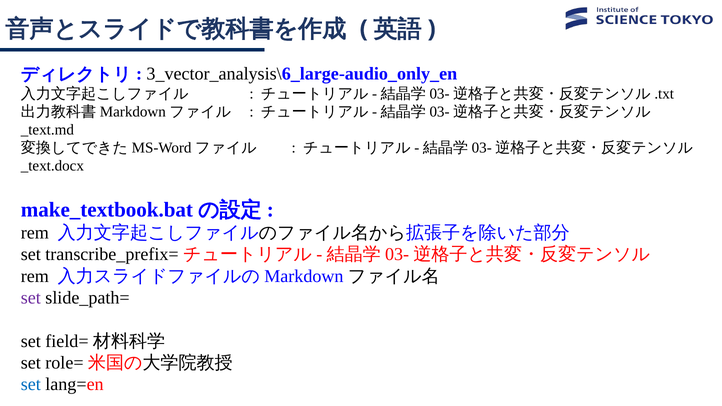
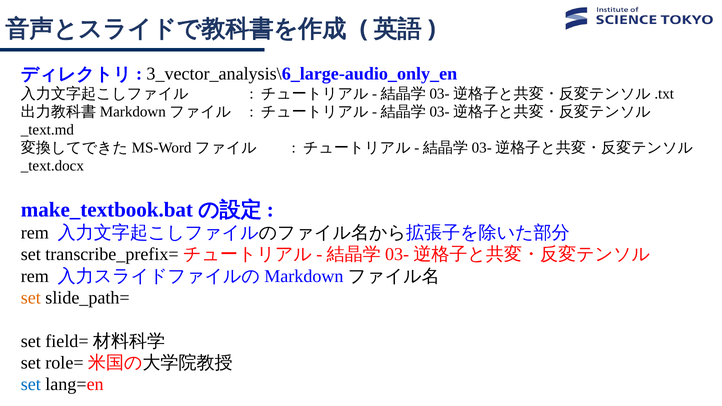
set colour: purple -> orange (31, 298)
